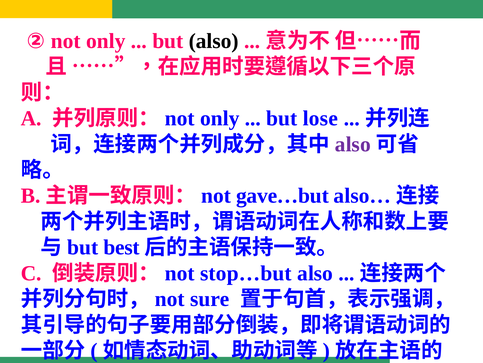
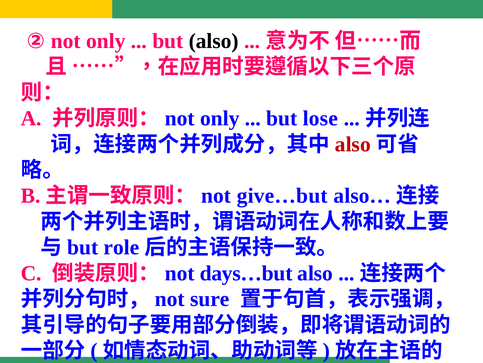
also colour: purple -> red (353, 144)
gave…but: gave…but -> give…but (282, 195)
best: best -> role (121, 247)
stop…but: stop…but -> days…but (246, 273)
